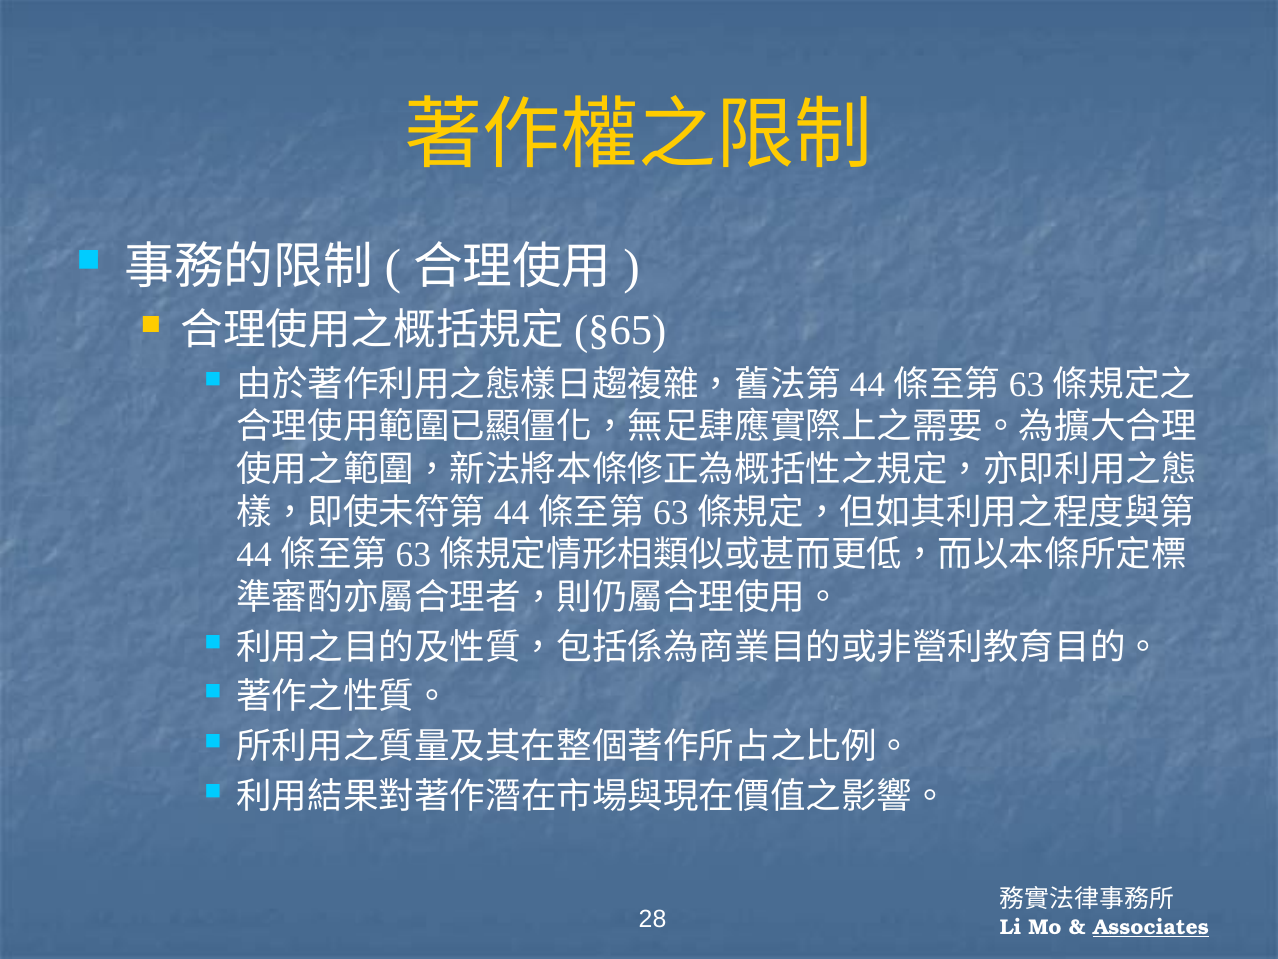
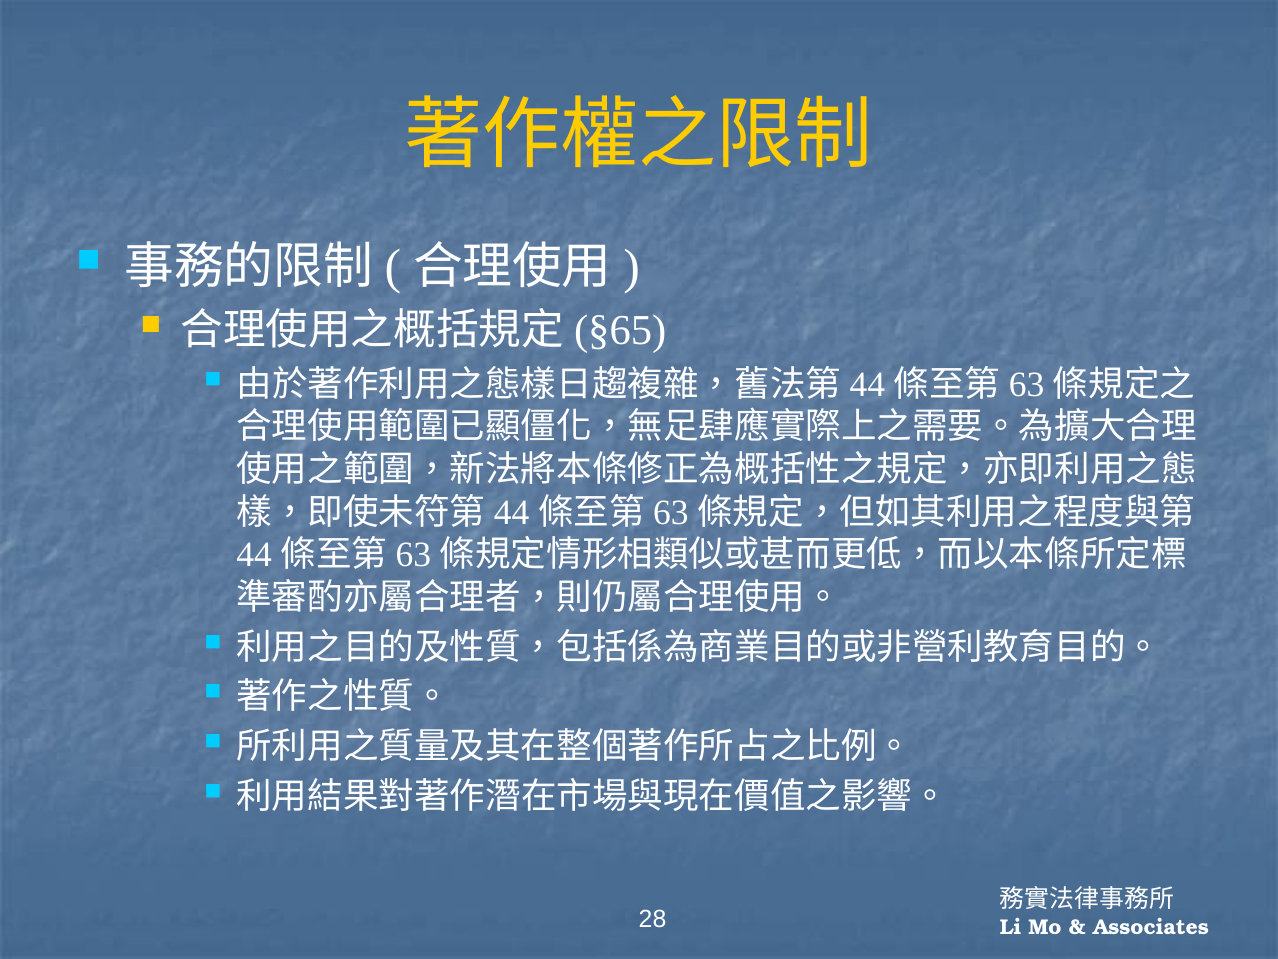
Associates underline: present -> none (1151, 927)
